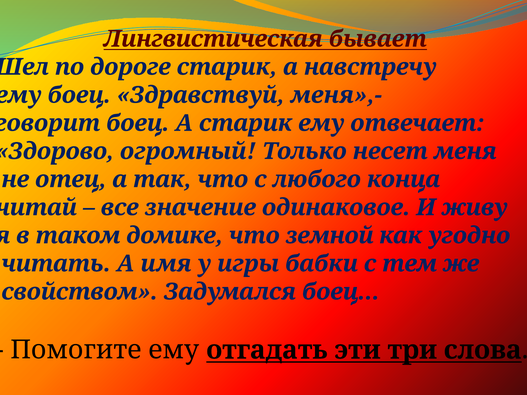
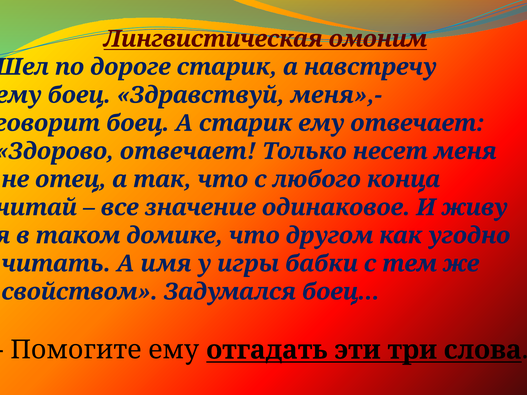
бывает: бывает -> омоним (378, 39)
огромный: огромный -> отвечает (188, 151)
земной: земной -> другом (330, 236)
